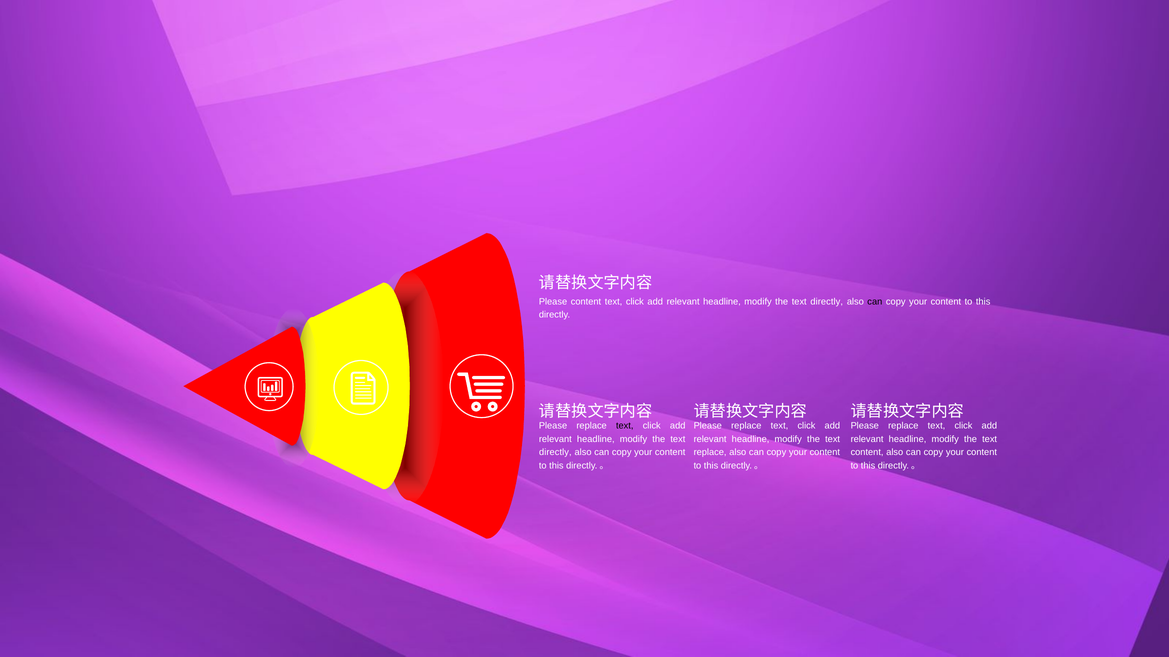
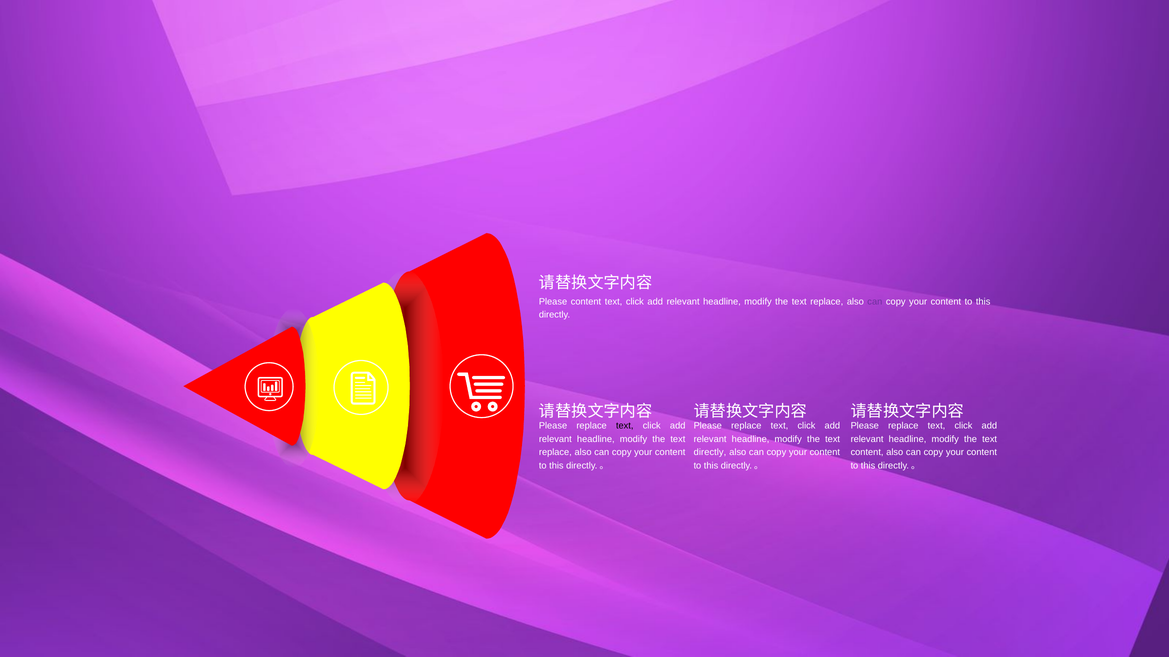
directly: directly -> replace (827, 302)
can colour: black -> purple (875, 302)
directly: directly -> replace (555, 453)
replace: replace -> directly (710, 453)
